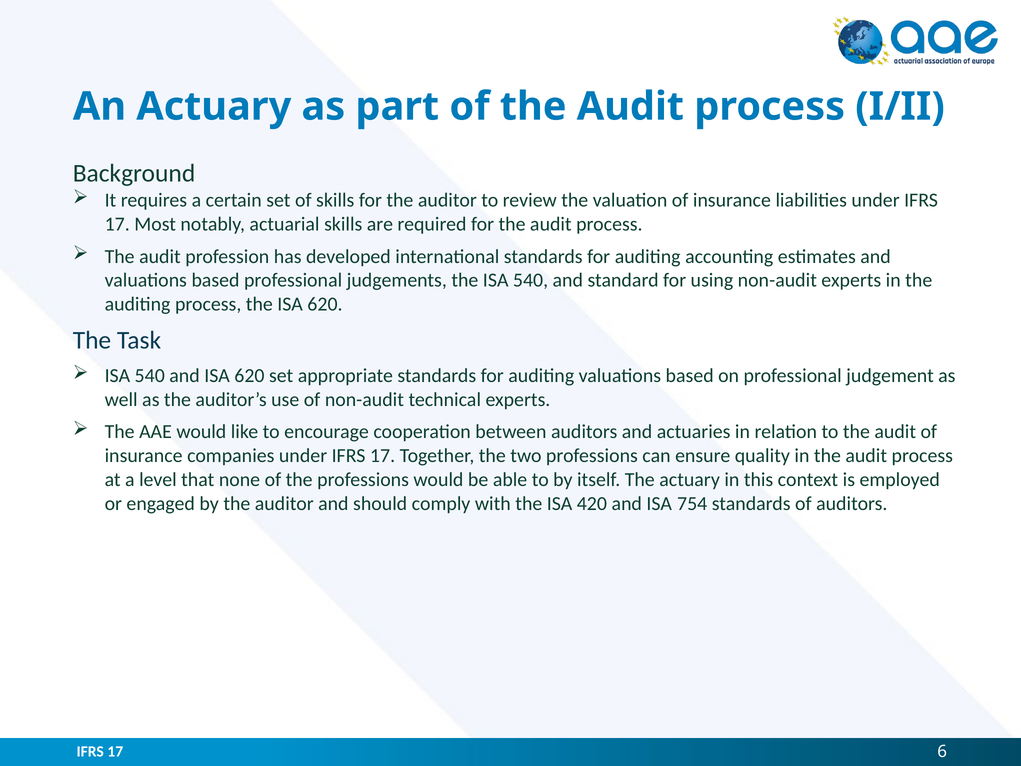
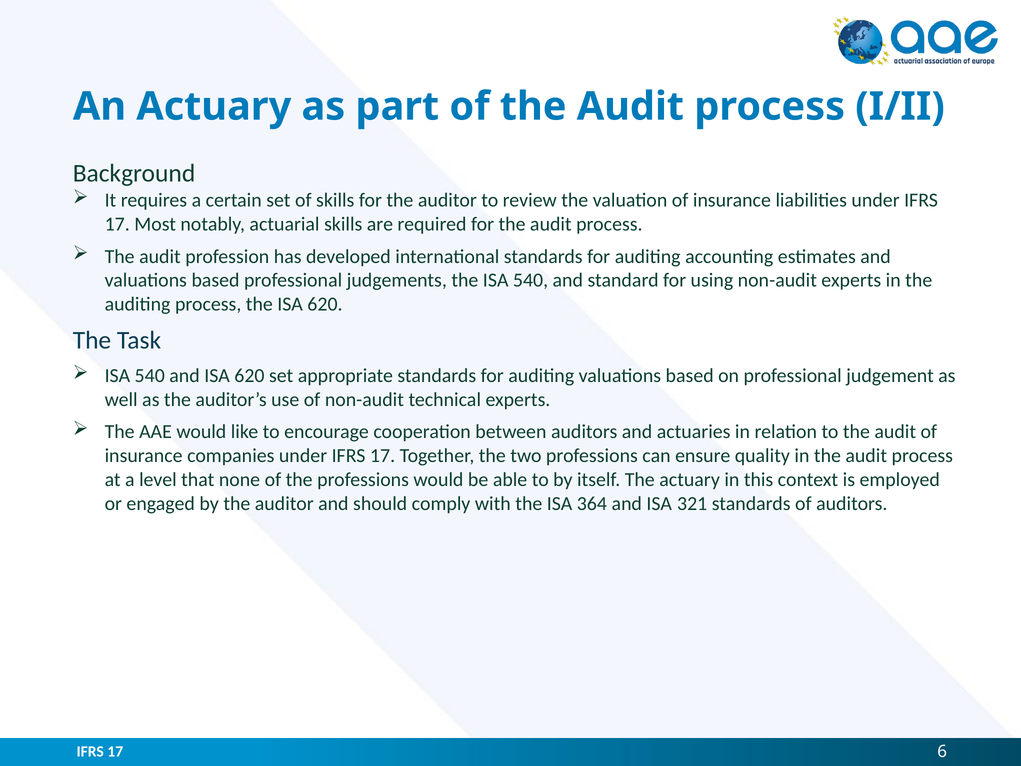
420: 420 -> 364 (592, 503)
754: 754 -> 321 (692, 503)
